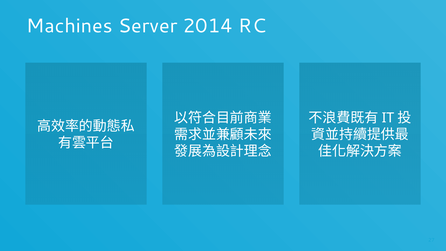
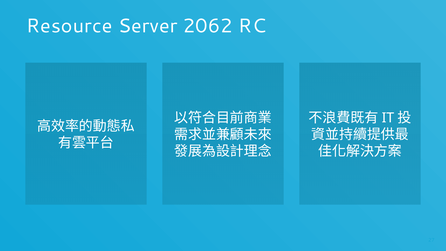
Machines: Machines -> Resource (69, 26)
2014: 2014 -> 2062 (208, 26)
